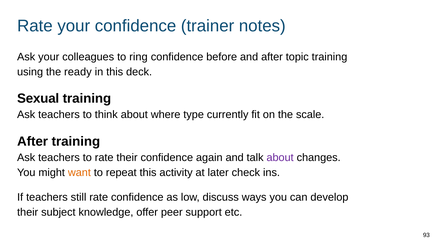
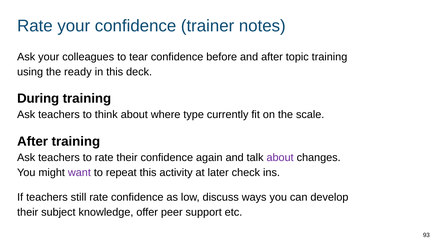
ring: ring -> tear (139, 57)
Sexual: Sexual -> During (38, 99)
want colour: orange -> purple (79, 173)
